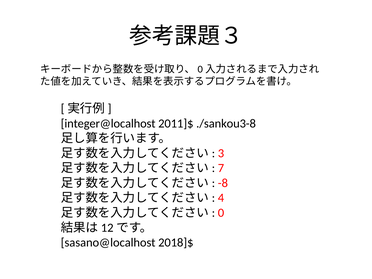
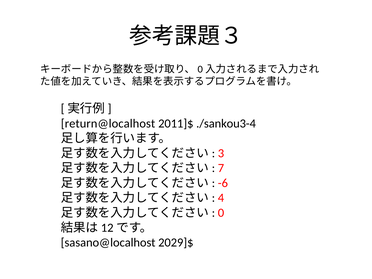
integer@localhost: integer@localhost -> return@localhost (108, 123)
./sankou3-8: ./sankou3-8 -> ./sankou3-4 (226, 123)
-8: -8 -> -6 (223, 183)
2018]$: 2018]$ -> 2029]$ (176, 243)
